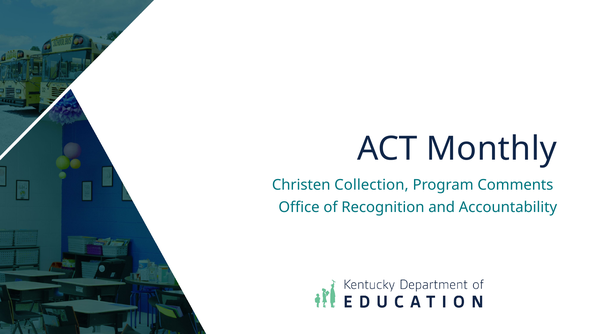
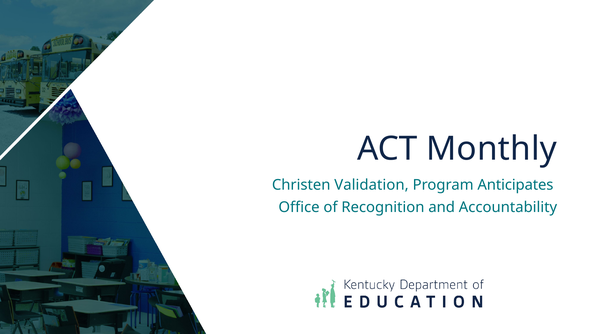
Collection: Collection -> Validation (371, 185)
Comments: Comments -> Anticipates (515, 185)
